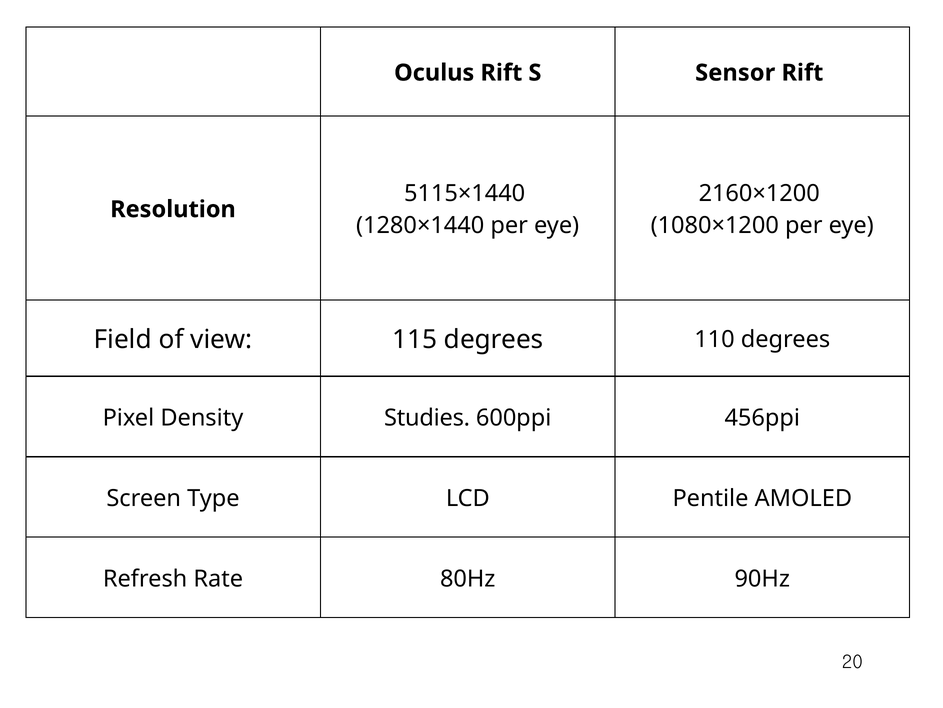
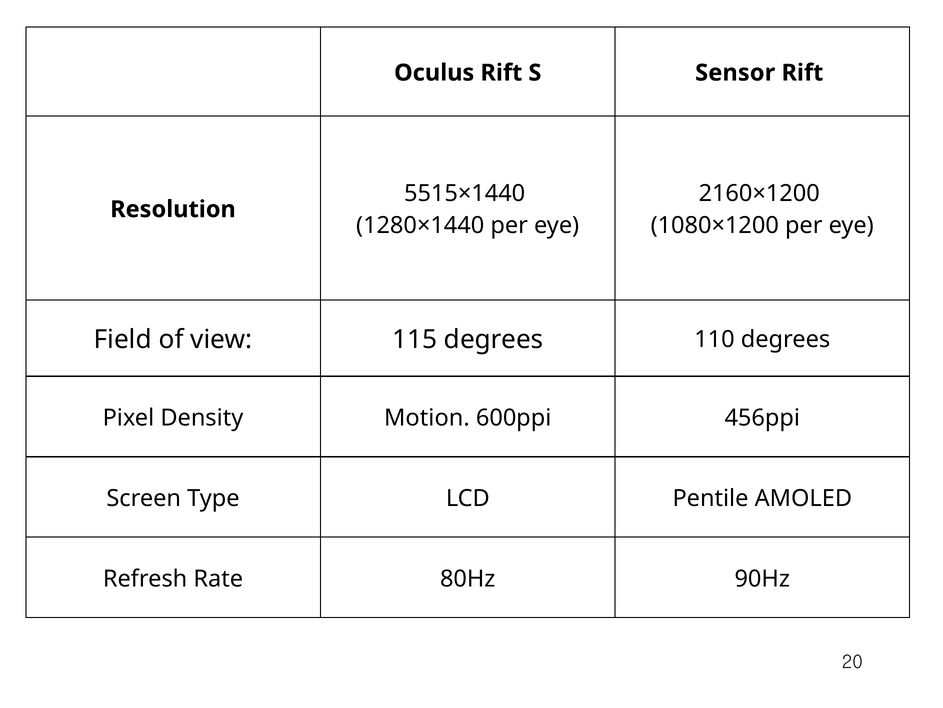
5115×1440: 5115×1440 -> 5515×1440 (465, 193)
Studies: Studies -> Motion (427, 417)
